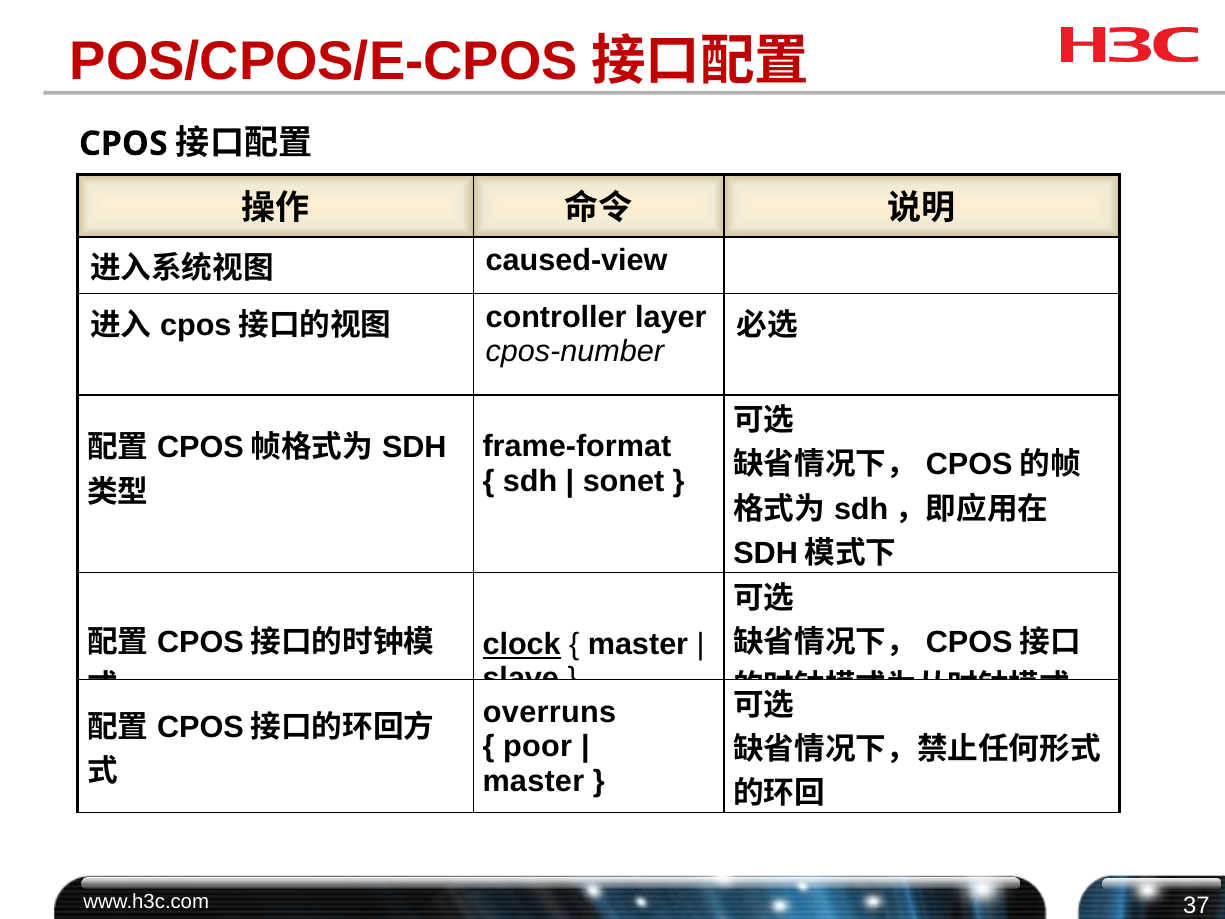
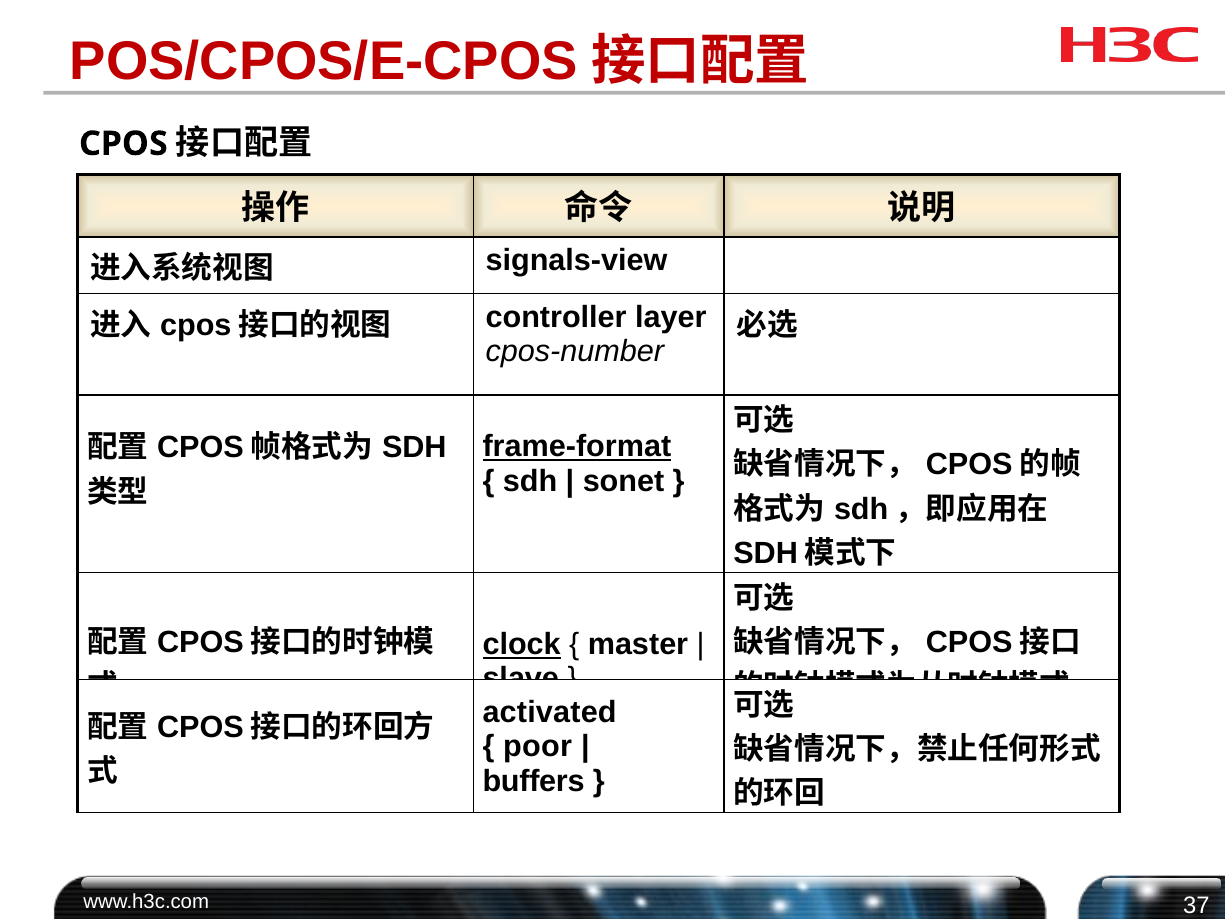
caused-view: caused-view -> signals-view (577, 261)
frame-format underline: none -> present (577, 446)
overruns: overruns -> activated (550, 712)
master: master -> buffers (534, 781)
